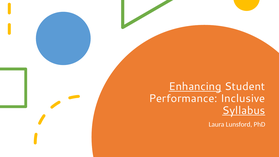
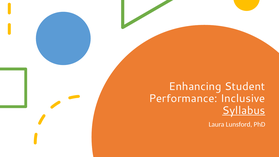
Enhancing underline: present -> none (195, 86)
